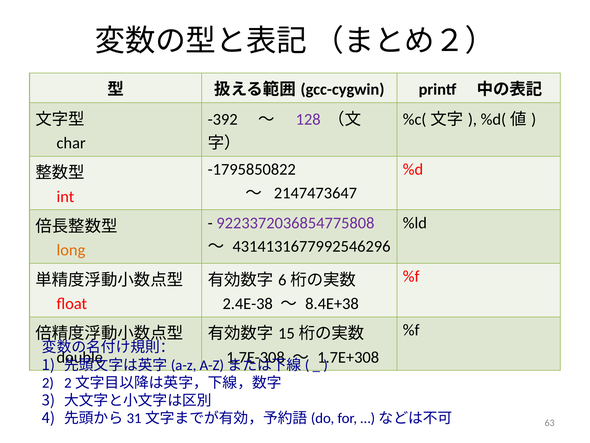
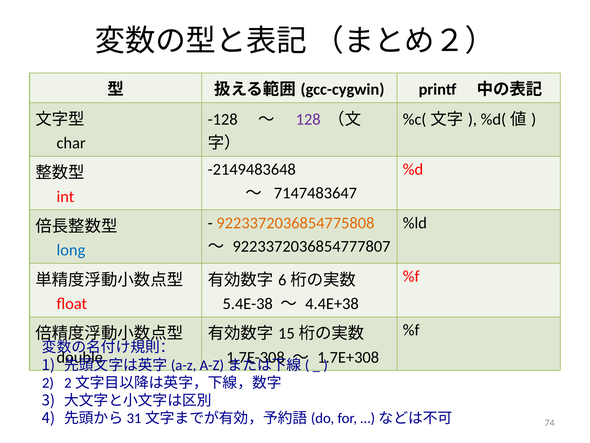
-392: -392 -> -128 (223, 119)
-1795850822: -1795850822 -> -2149483648 (252, 169)
2147473647: 2147473647 -> 7147483647 (315, 193)
9223372036854775808 colour: purple -> orange (295, 223)
4314131677992546296: 4314131677992546296 -> 9223372036854777807 (311, 246)
long colour: orange -> blue (71, 250)
2.4E-38: 2.4E-38 -> 5.4E-38 (248, 303)
8.4E+38: 8.4E+38 -> 4.4E+38 (332, 303)
63: 63 -> 74 (550, 422)
